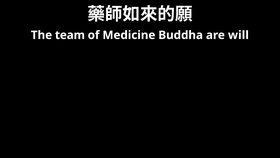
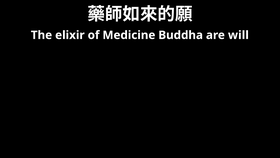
team: team -> elixir (70, 35)
